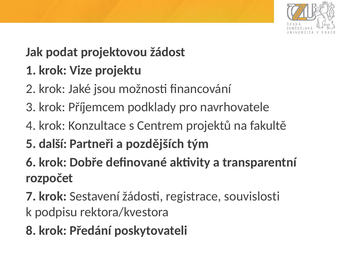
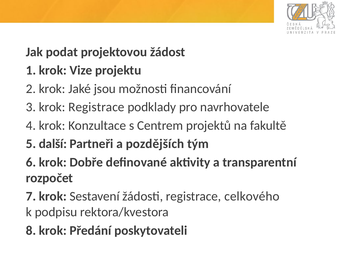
krok Příjemcem: Příjemcem -> Registrace (96, 107)
souvislosti: souvislosti -> celkového (252, 196)
